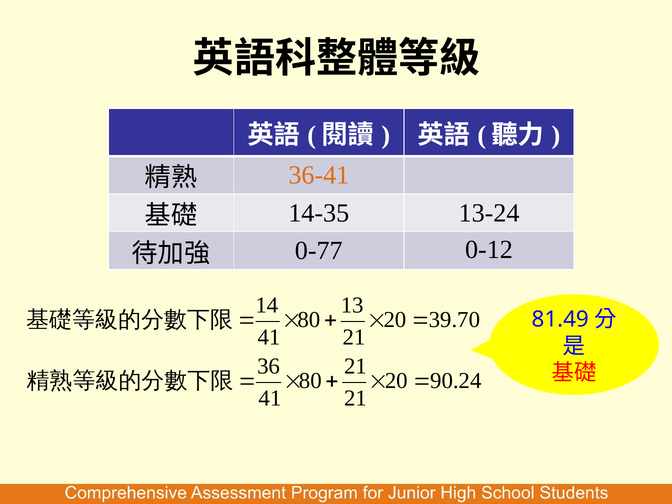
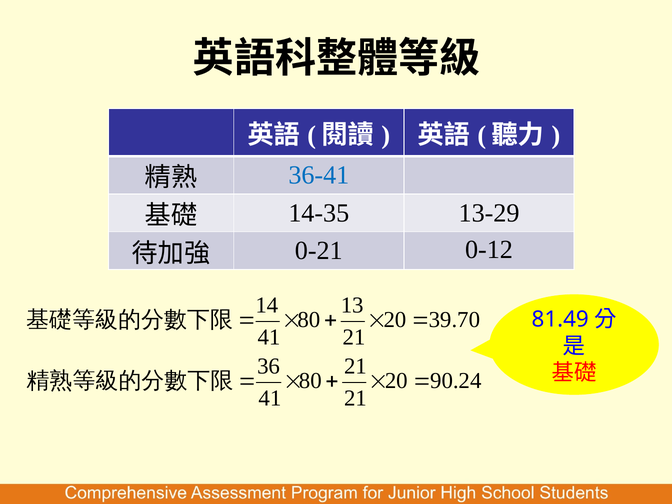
36-41 colour: orange -> blue (319, 175)
13-24: 13-24 -> 13-29 (489, 213)
0-77: 0-77 -> 0-21 (319, 251)
